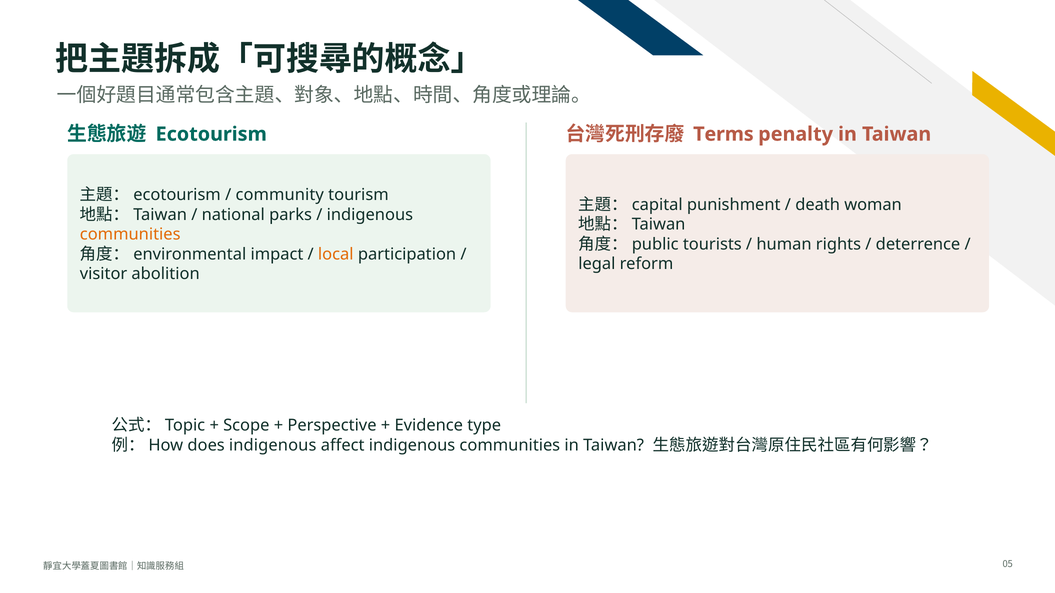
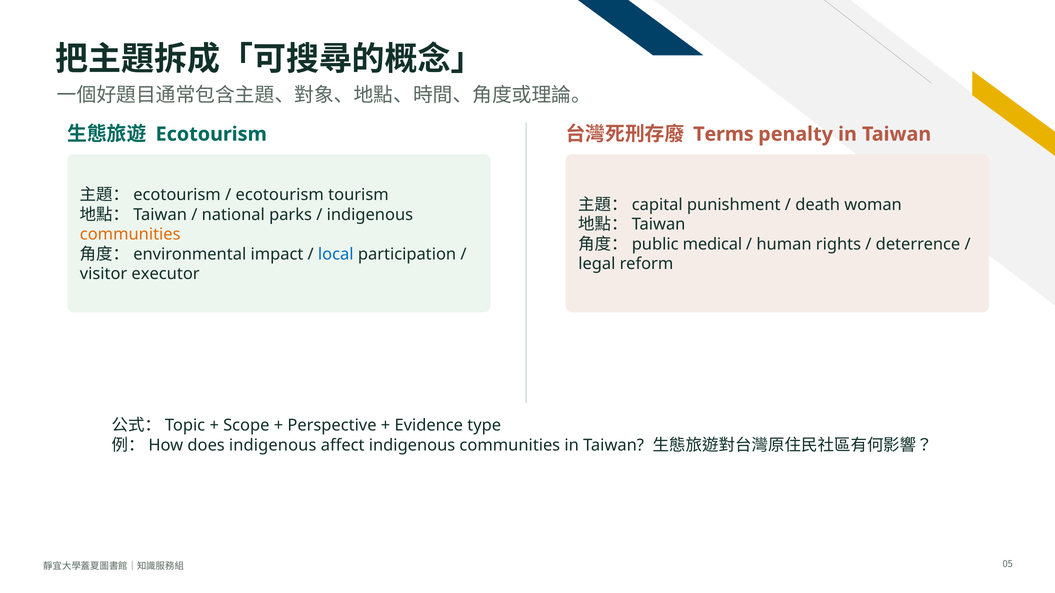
community: community -> ecotourism (280, 195)
tourists: tourists -> medical (712, 244)
local colour: orange -> blue (336, 254)
abolition: abolition -> executor (166, 274)
